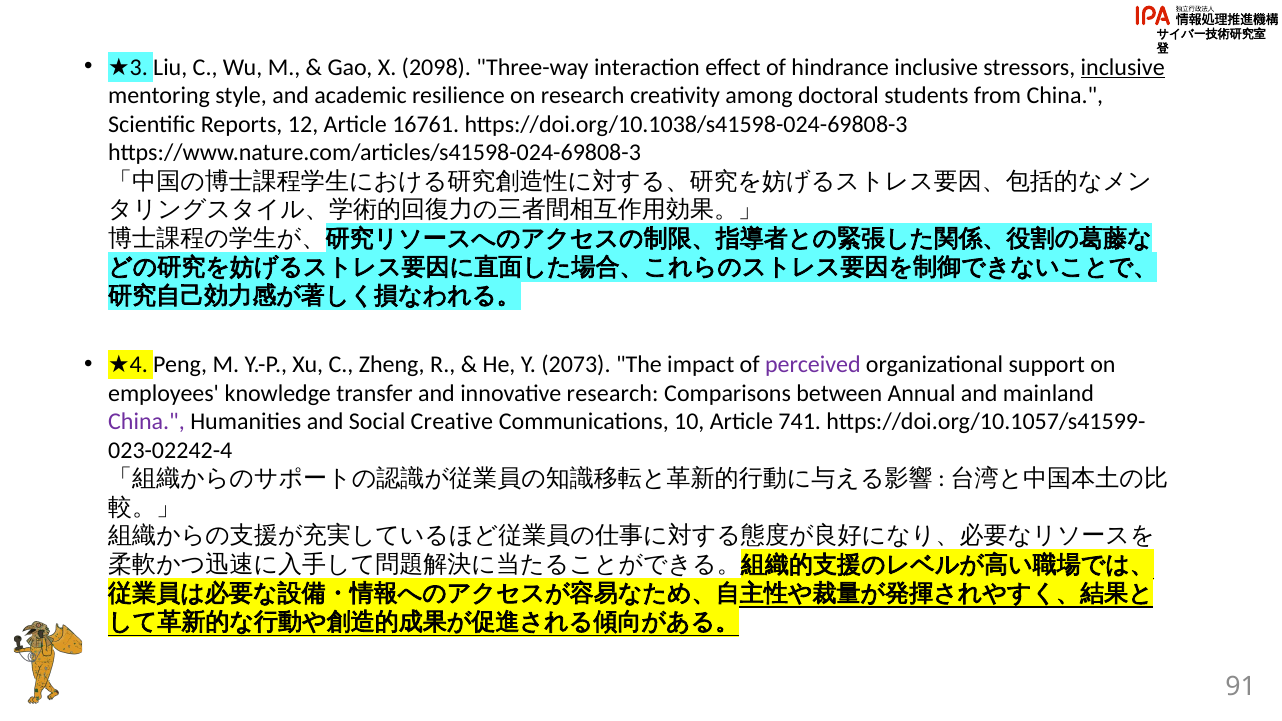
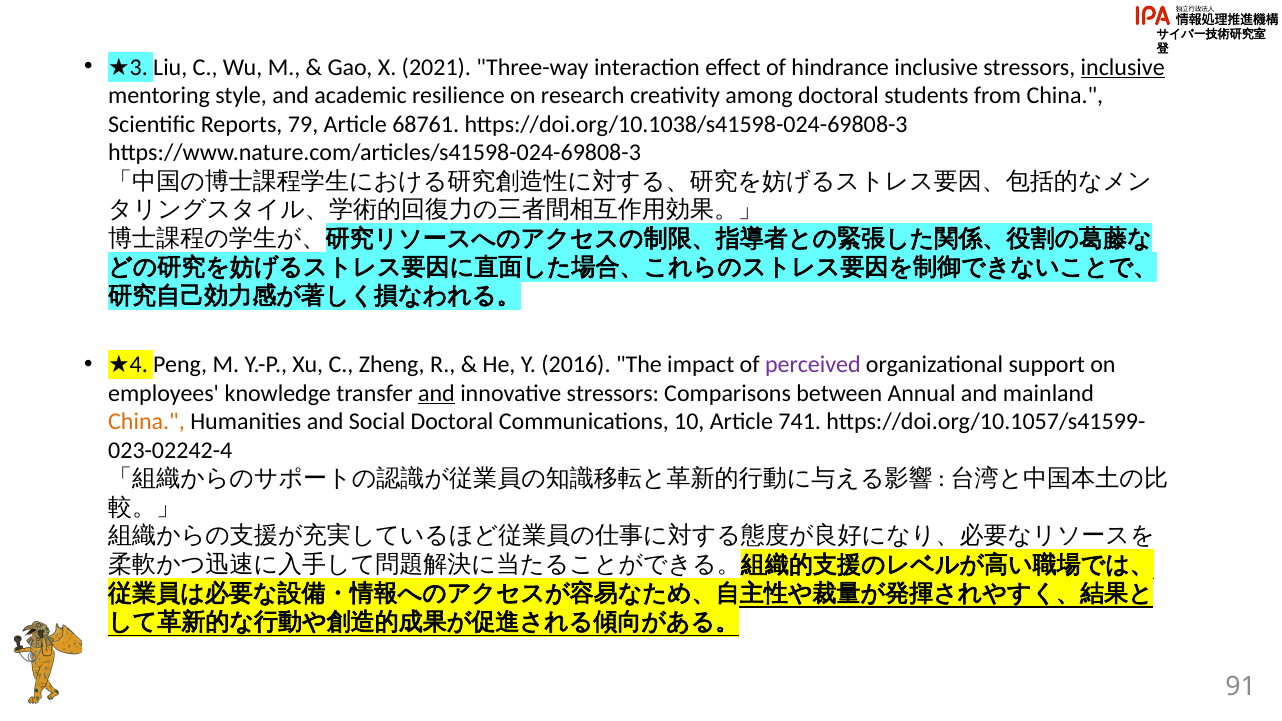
2098: 2098 -> 2021 (436, 67)
12: 12 -> 79 (303, 124)
16761: 16761 -> 68761 (426, 124)
2073: 2073 -> 2016 (576, 365)
and underline: none -> present (436, 393)
innovative research: research -> stressors (613, 393)
China colour: purple -> orange (146, 422)
Social Creative: Creative -> Doctoral (452, 422)
